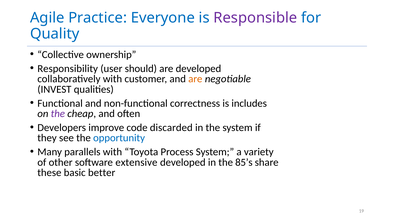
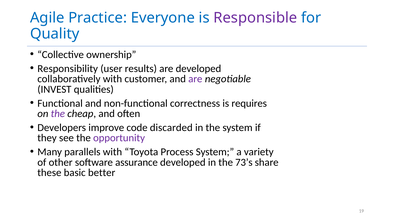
should: should -> results (141, 69)
are colour: orange -> purple (195, 79)
includes: includes -> requires (249, 104)
opportunity colour: blue -> purple (119, 138)
extensive: extensive -> assurance (136, 163)
85’s: 85’s -> 73’s (244, 163)
